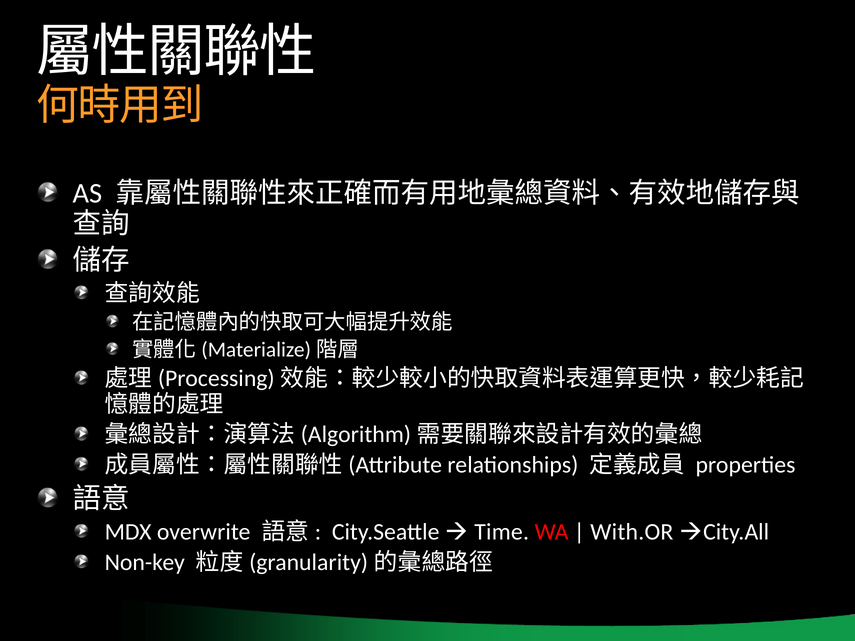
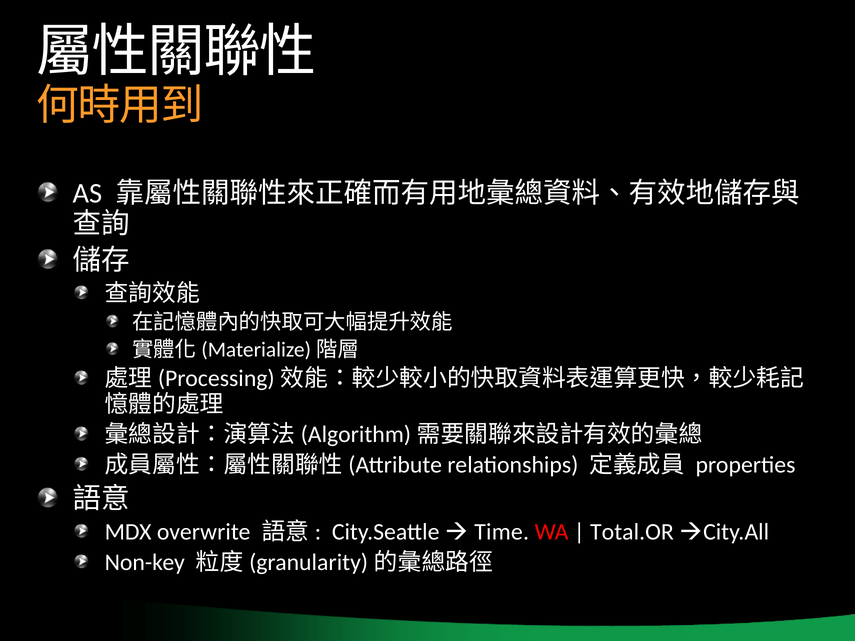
With.OR: With.OR -> Total.OR (632, 532)
